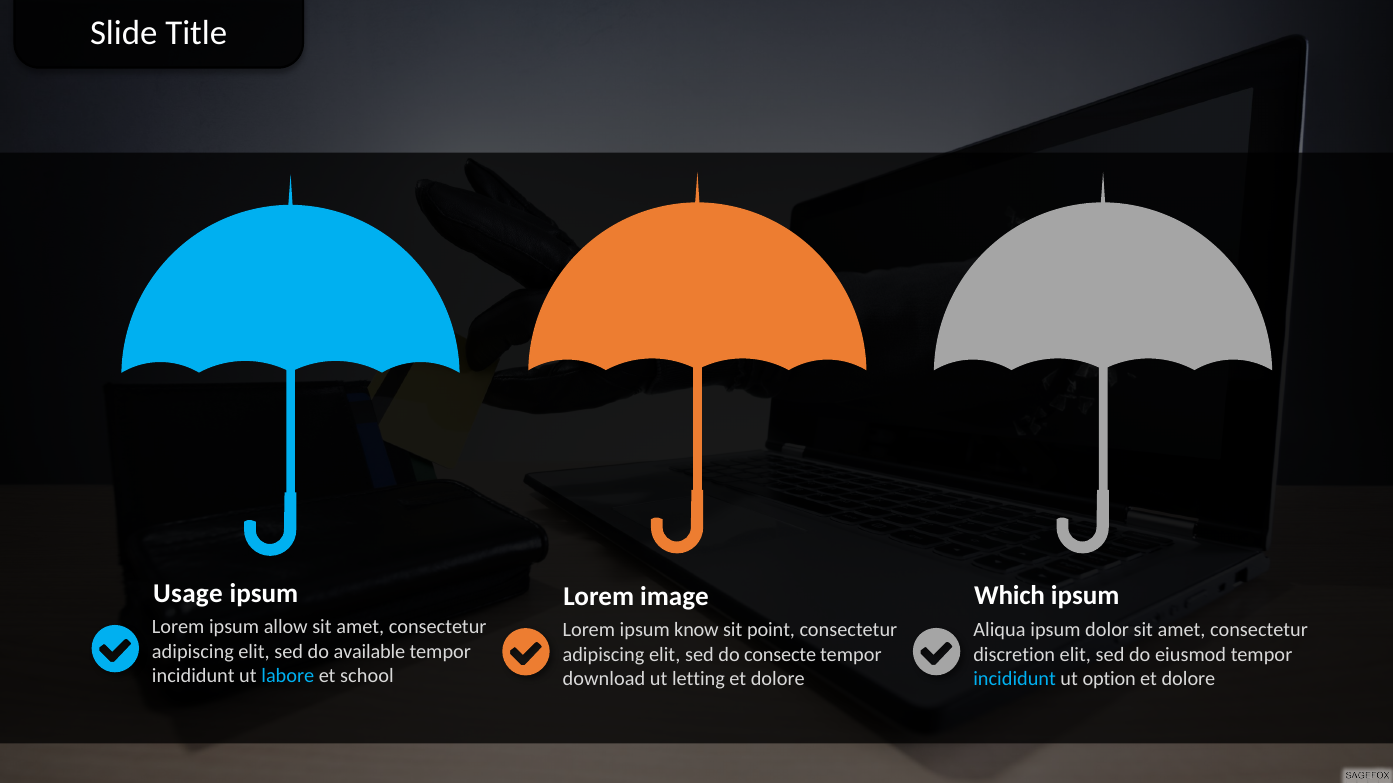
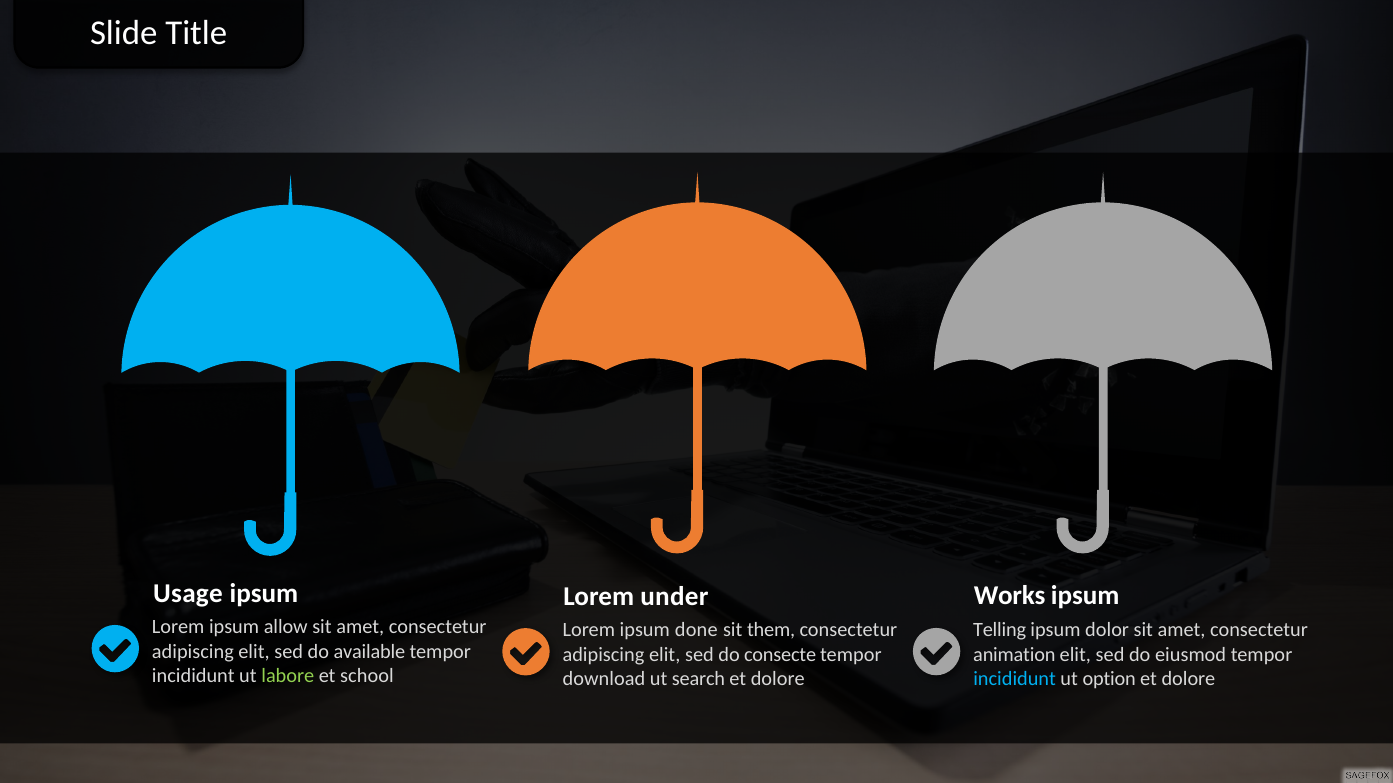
Which: Which -> Works (1010, 596)
image: image -> under (674, 597)
Aliqua: Aliqua -> Telling (1000, 631)
know: know -> done (696, 631)
point: point -> them (771, 631)
discretion: discretion -> animation (1014, 655)
labore colour: light blue -> light green (288, 676)
letting: letting -> search (699, 679)
